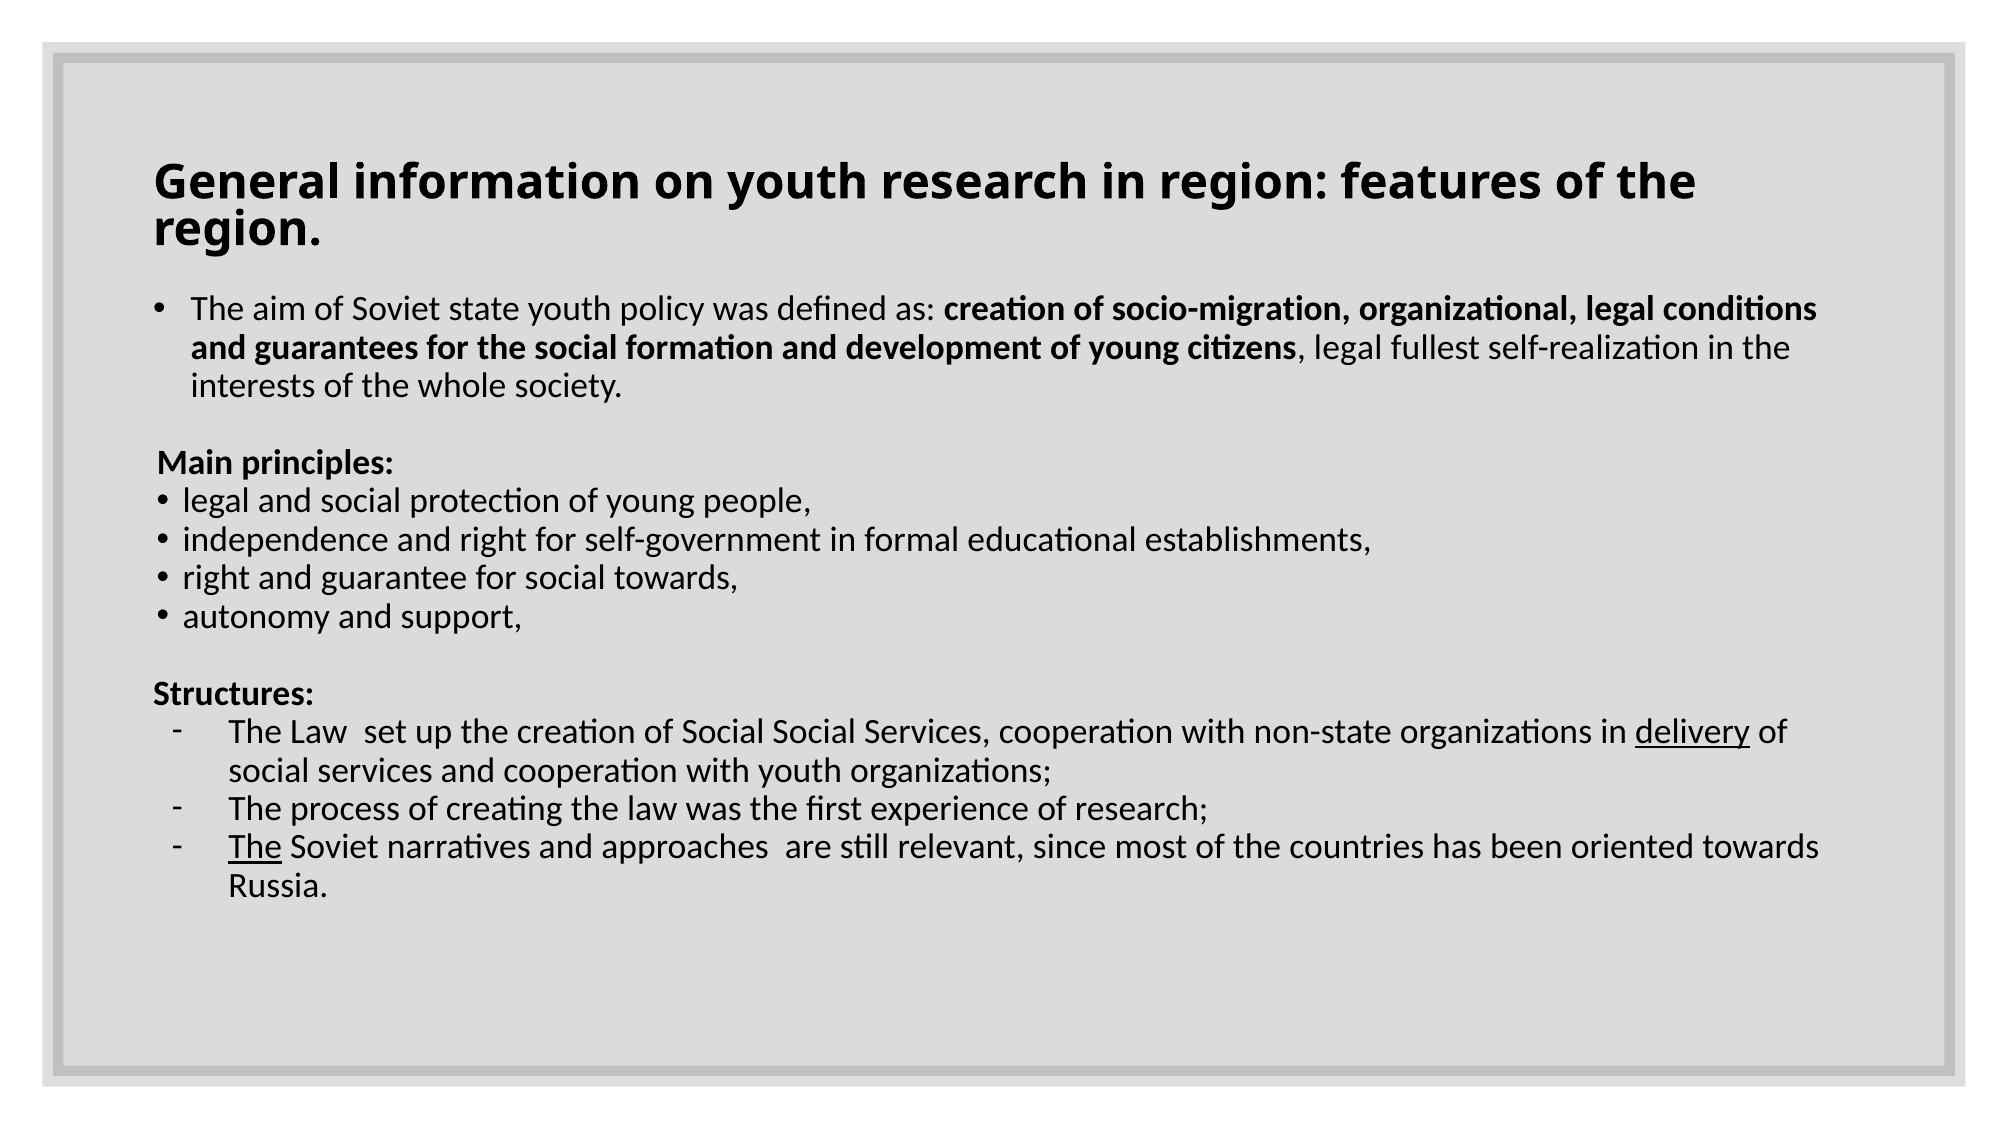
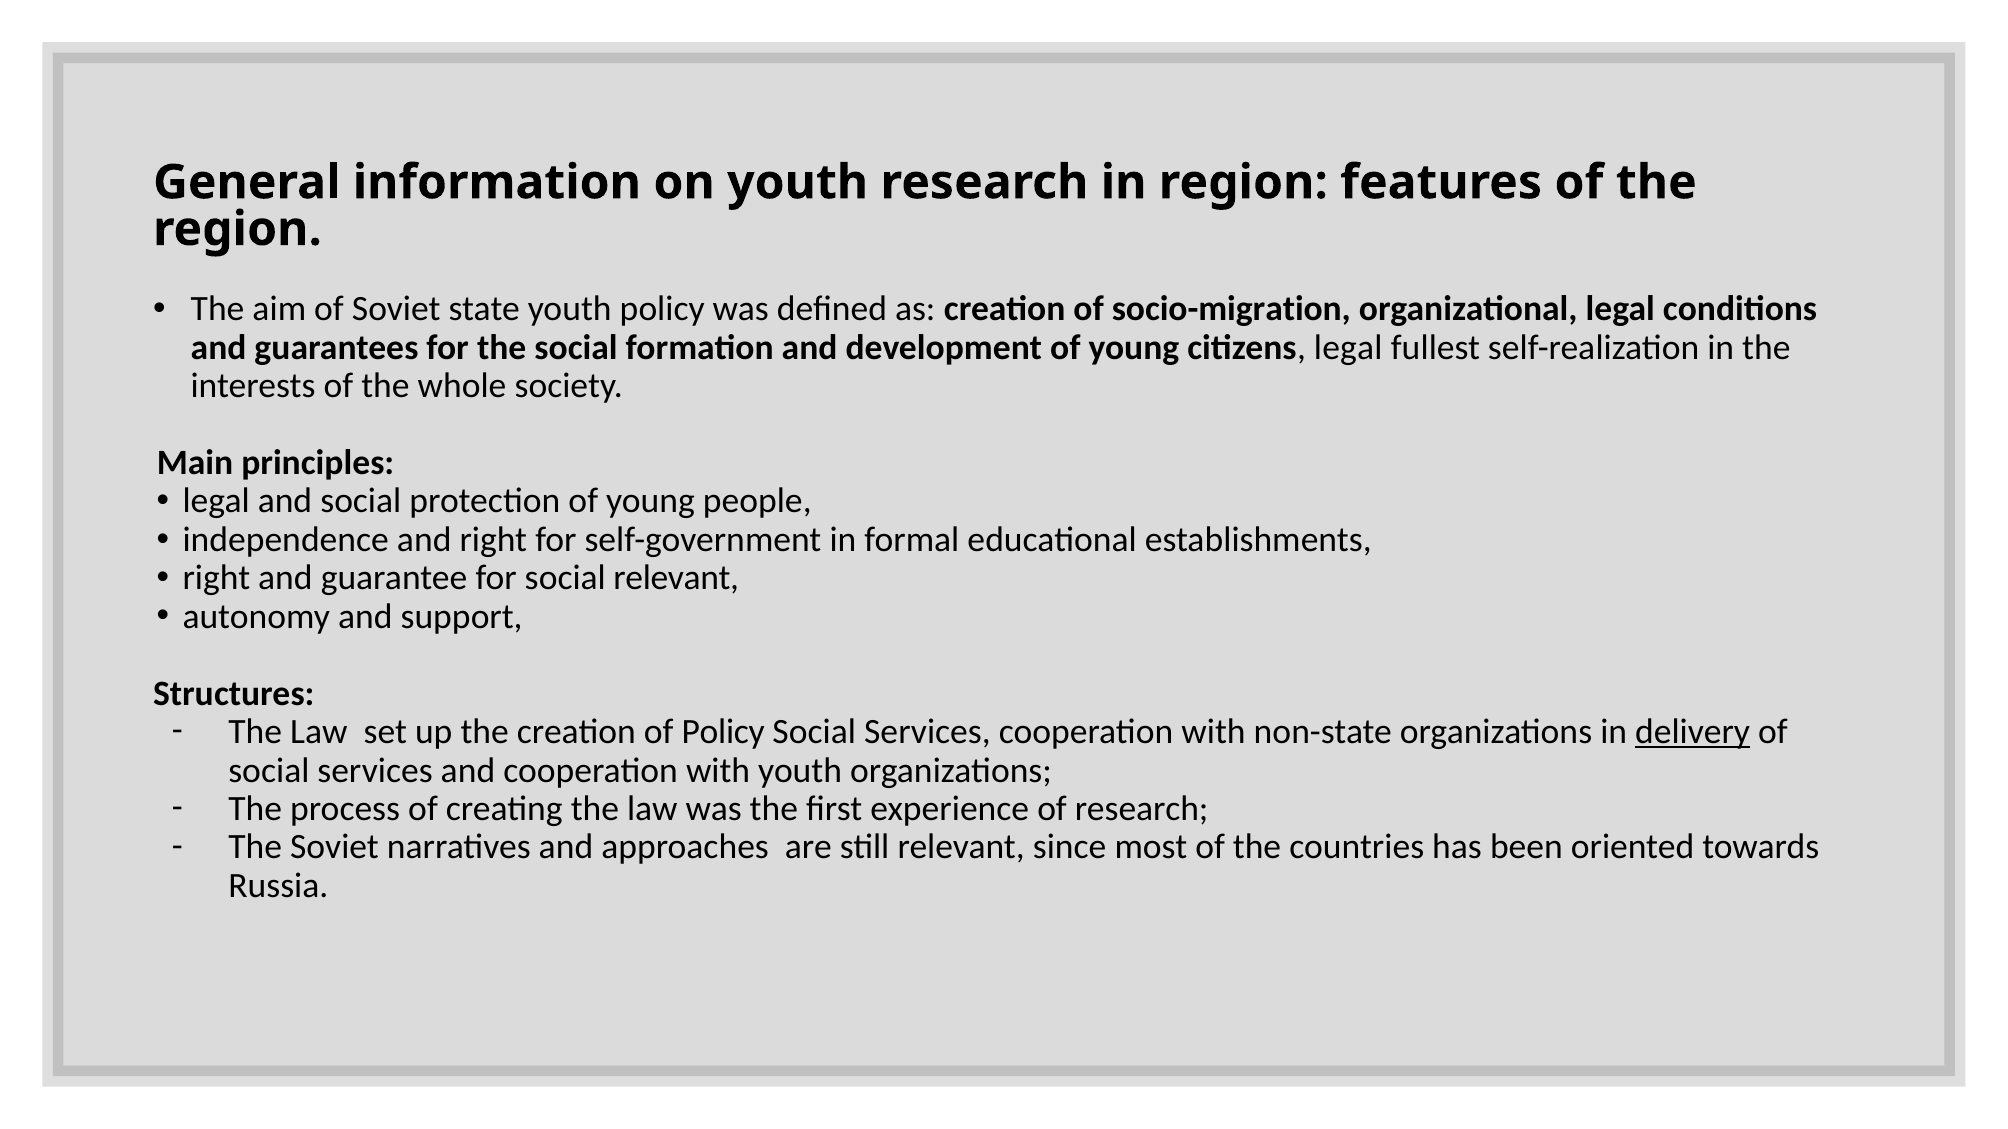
social towards: towards -> relevant (676, 578)
creation of Social: Social -> Policy (723, 732)
The underline: present -> none (255, 848)
